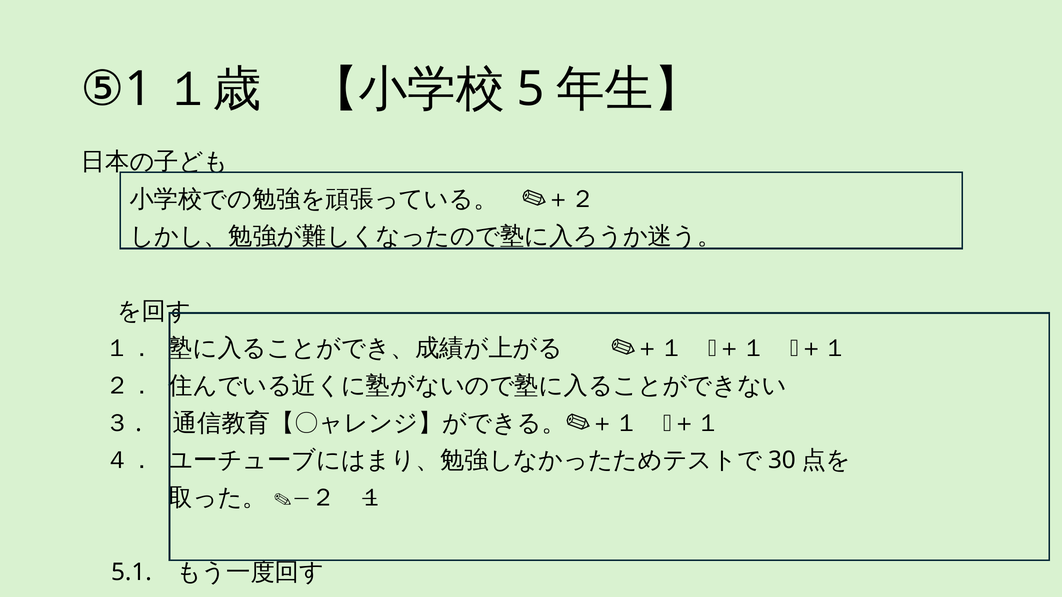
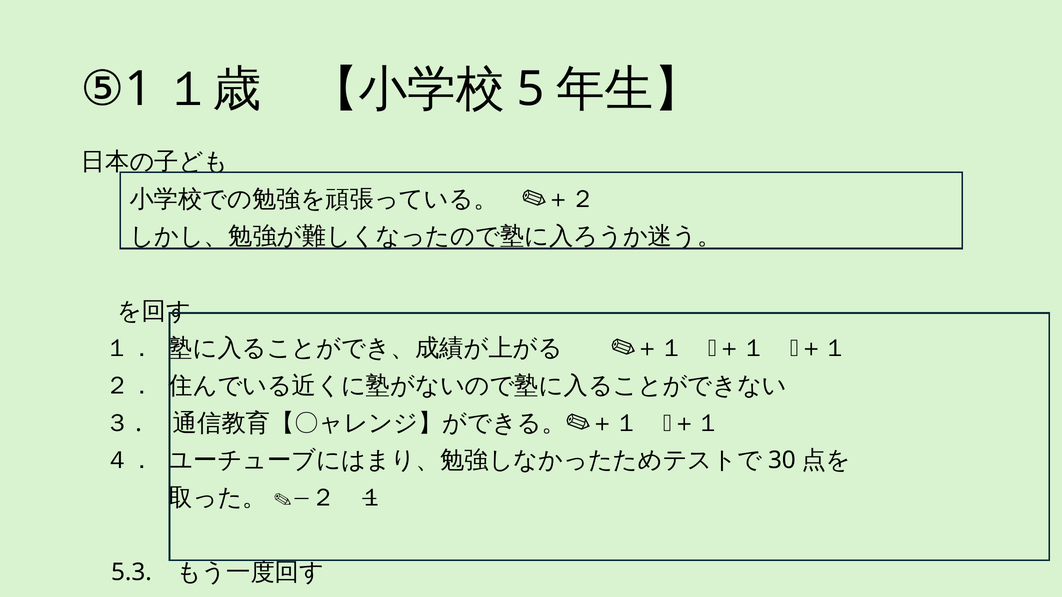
5.1: 5.1 -> 5.3 (131, 573)
